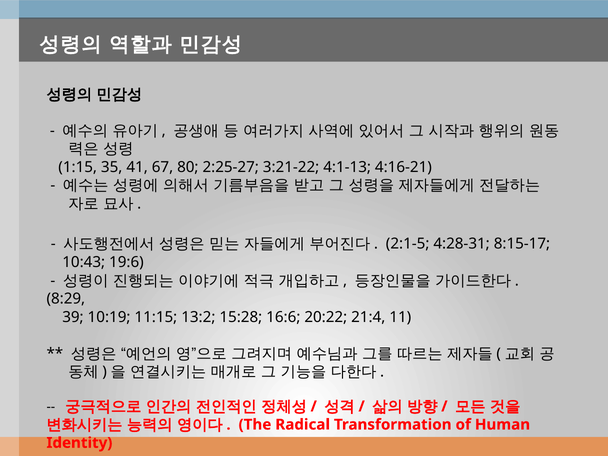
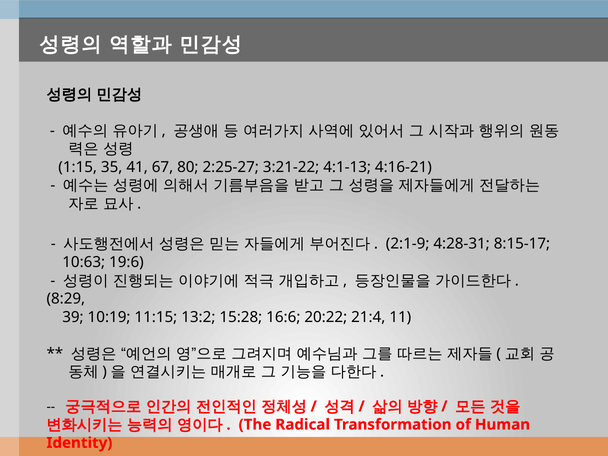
2:1-5: 2:1-5 -> 2:1-9 (408, 244)
10:43: 10:43 -> 10:63 (84, 262)
